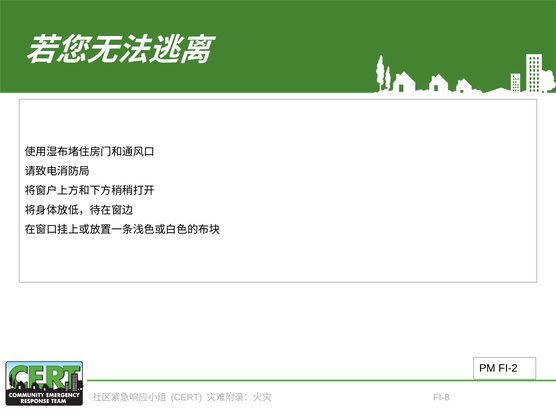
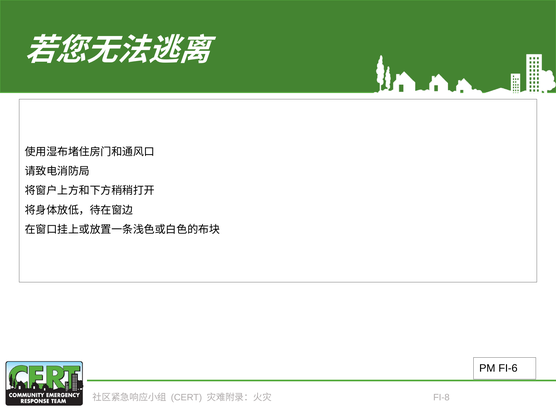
FI-2: FI-2 -> FI-6 (508, 368)
